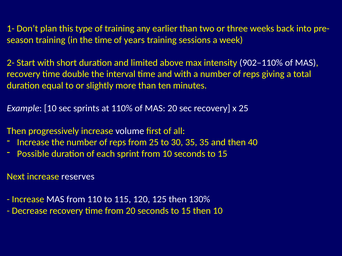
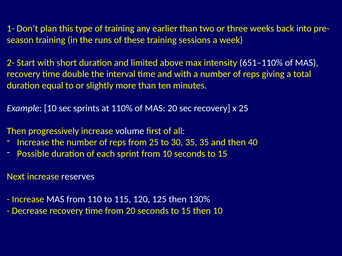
the time: time -> runs (103, 40)
years: years -> these (134, 40)
902–110%: 902–110% -> 651–110% (261, 63)
